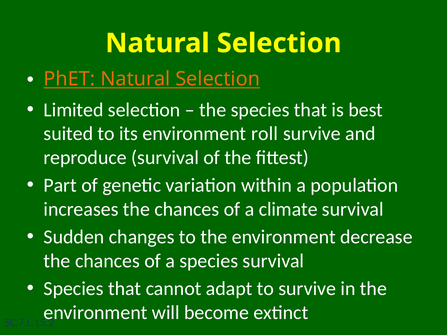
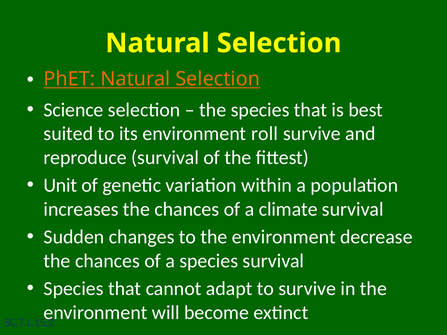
Limited: Limited -> Science (74, 110)
Part: Part -> Unit (60, 185)
